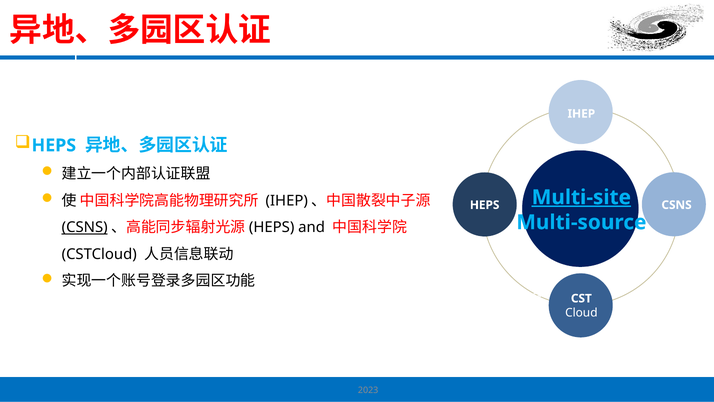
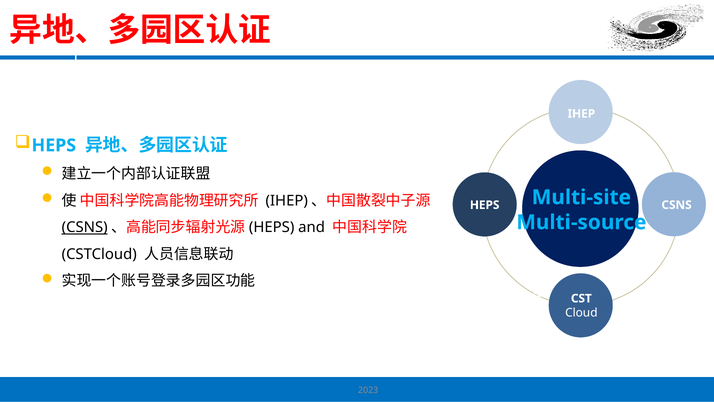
Multi-site underline: present -> none (581, 197)
